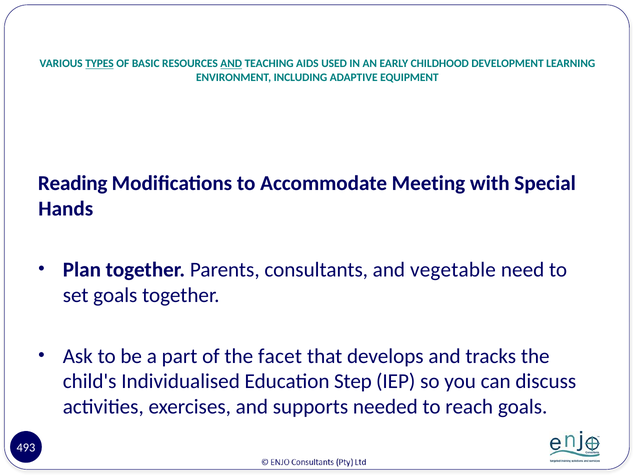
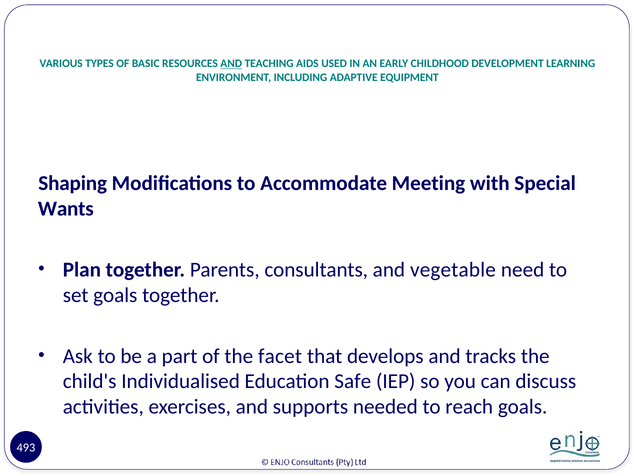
TYPES underline: present -> none (100, 64)
Reading: Reading -> Shaping (73, 183)
Hands: Hands -> Wants (66, 208)
Step: Step -> Safe (353, 381)
